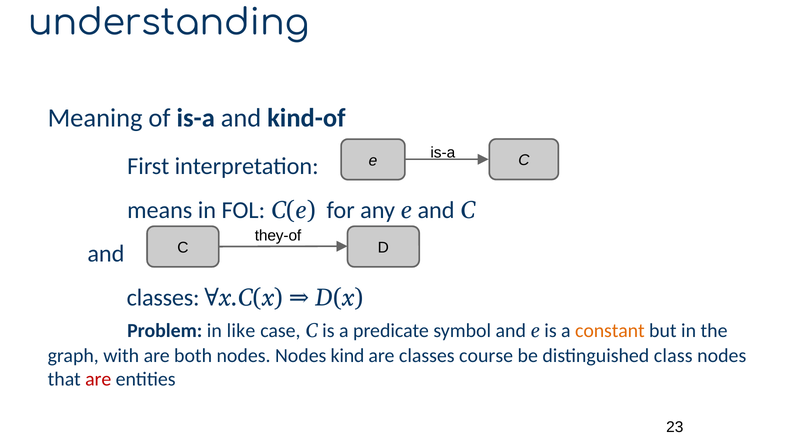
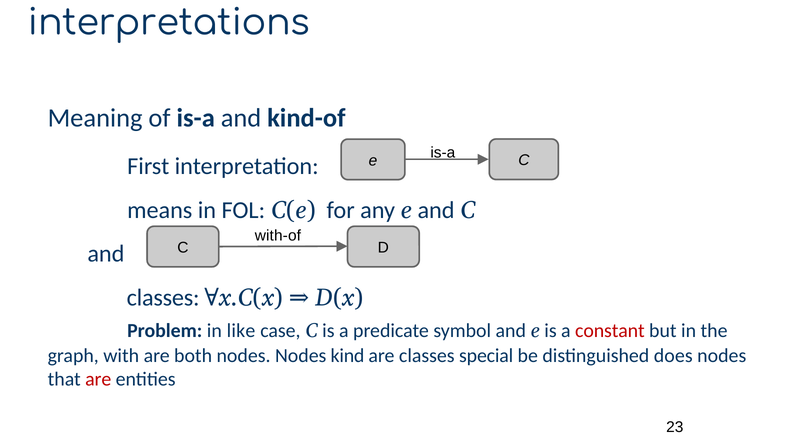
understanding: understanding -> interpretations (169, 23)
they-of: they-of -> with-of (278, 236)
constant colour: orange -> red (610, 331)
course: course -> special (486, 356)
class: class -> does (673, 356)
